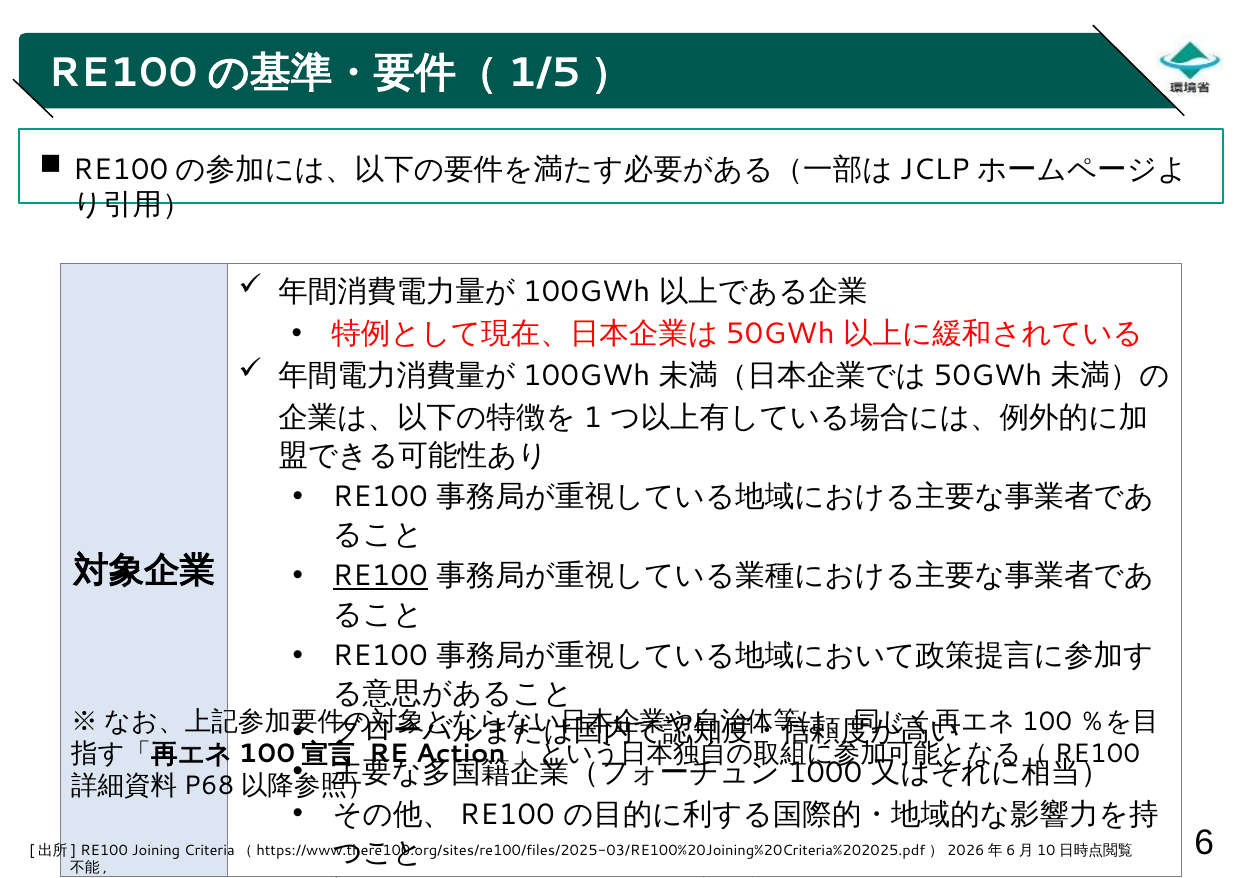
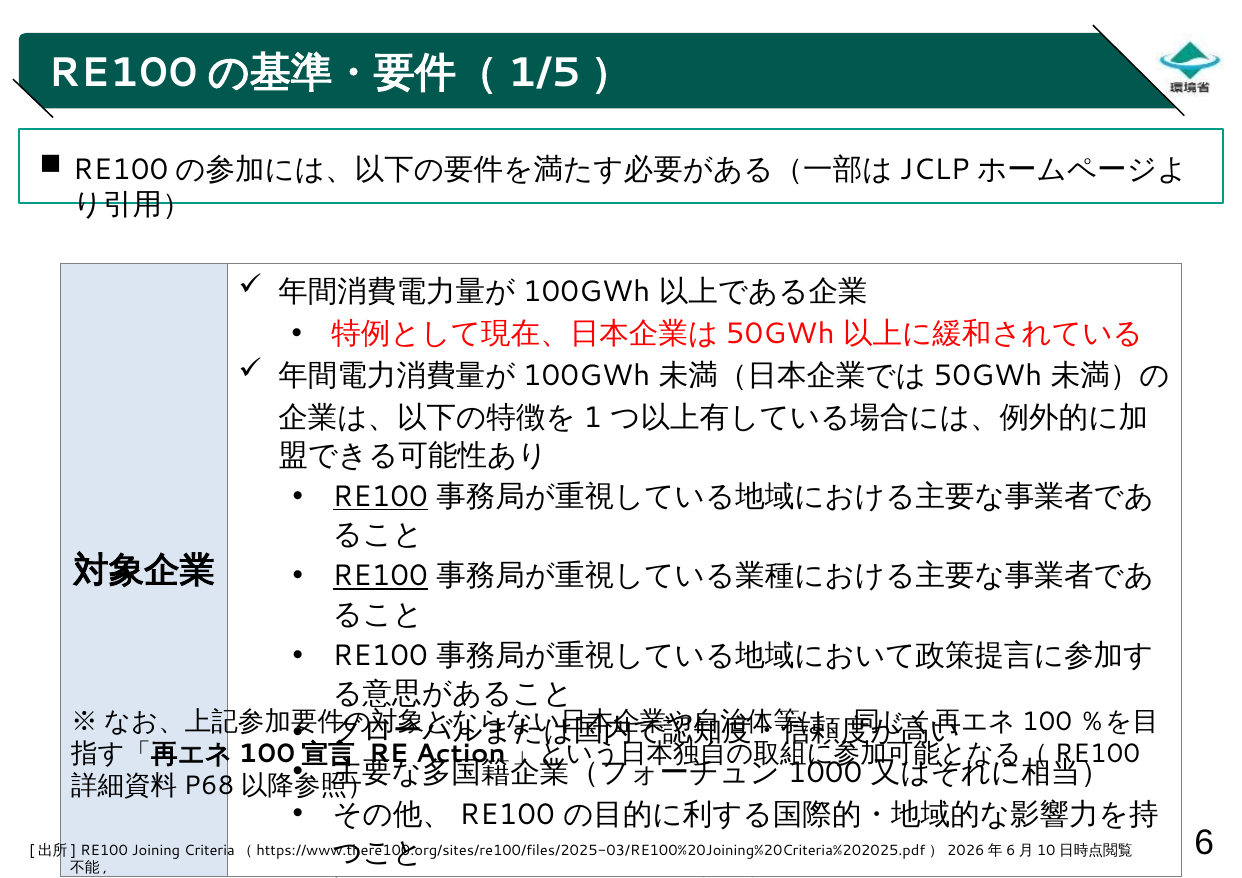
RE100 underline: none -> present (380, 497)
